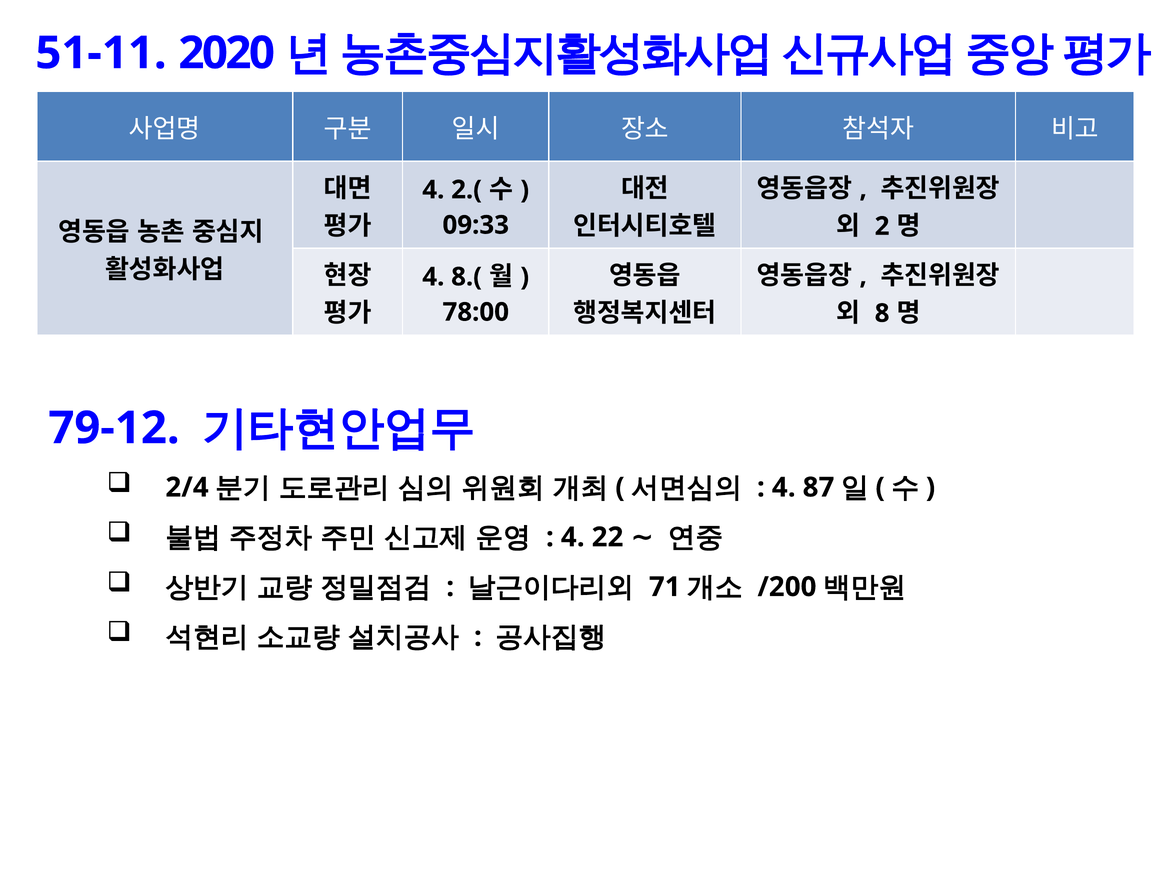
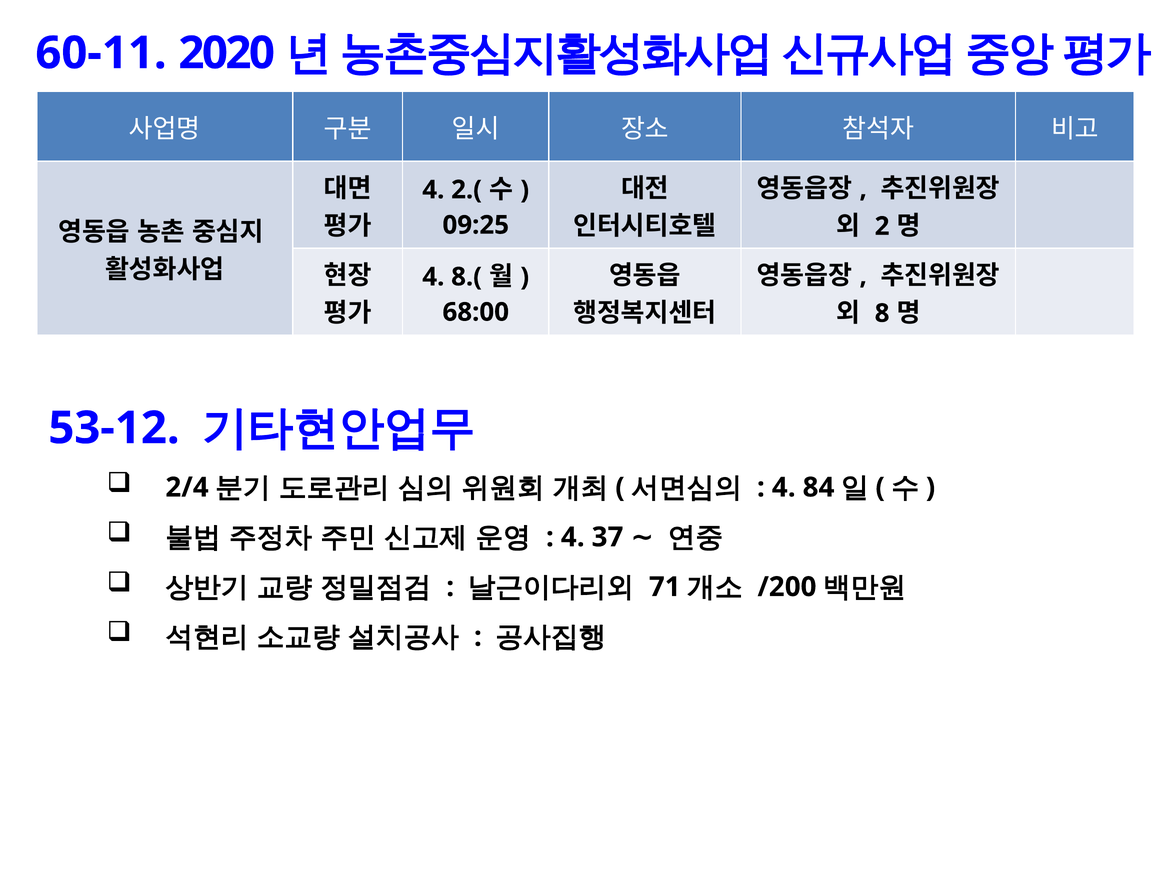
51-11: 51-11 -> 60-11 (101, 53)
09:33: 09:33 -> 09:25 (476, 225)
78:00: 78:00 -> 68:00 (476, 312)
79-12: 79-12 -> 53-12 (114, 428)
87: 87 -> 84 (819, 488)
22: 22 -> 37 (608, 537)
